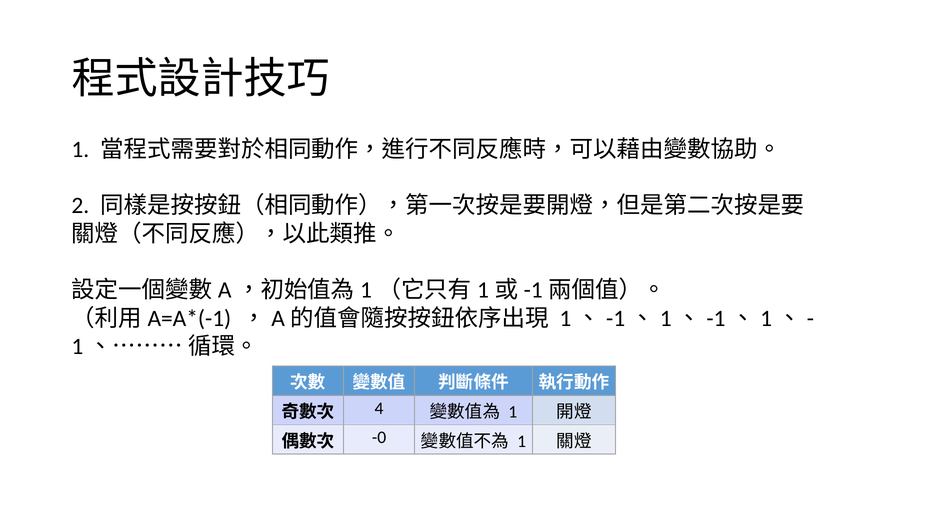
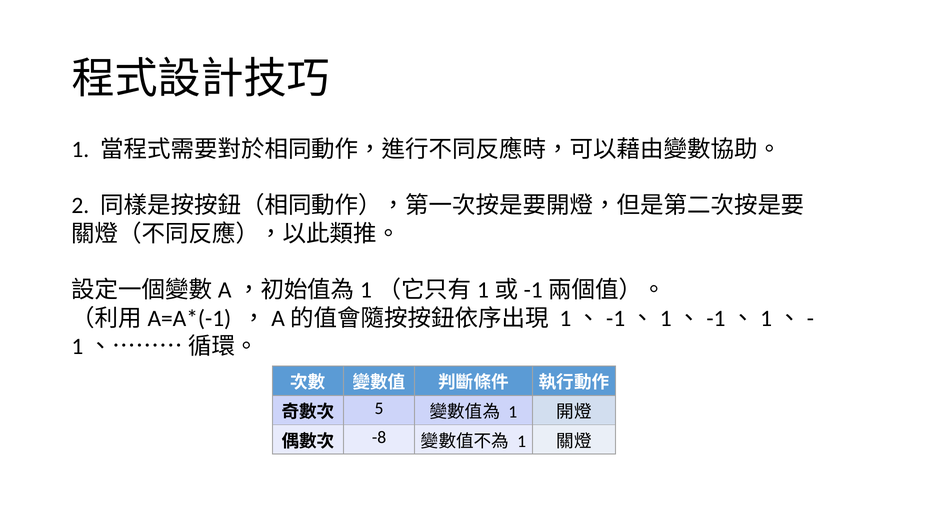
4: 4 -> 5 (379, 408)
-0: -0 -> -8 (379, 438)
